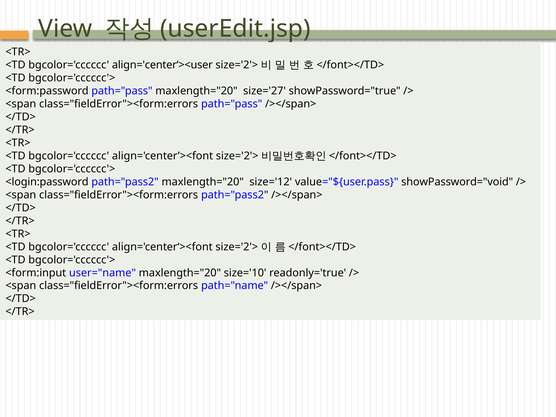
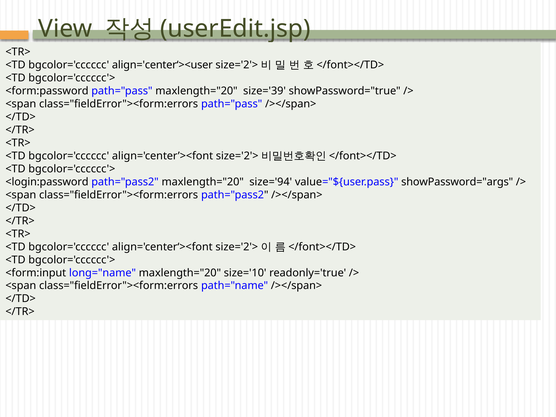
size='27: size='27 -> size='39 (265, 91)
size='12: size='12 -> size='94 (271, 182)
showPassword="void: showPassword="void -> showPassword="args (457, 182)
user="name: user="name -> long="name (102, 273)
